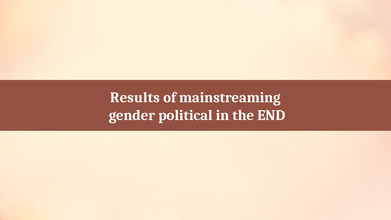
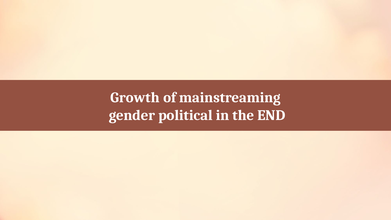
Results: Results -> Growth (135, 98)
